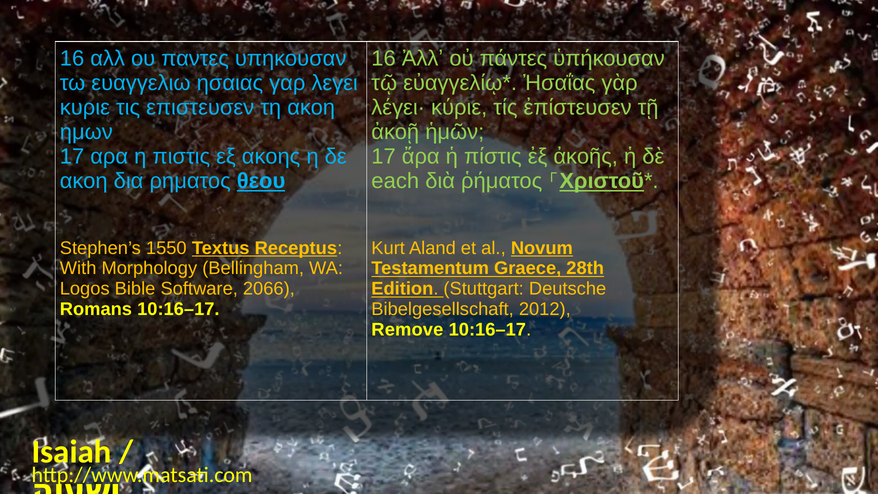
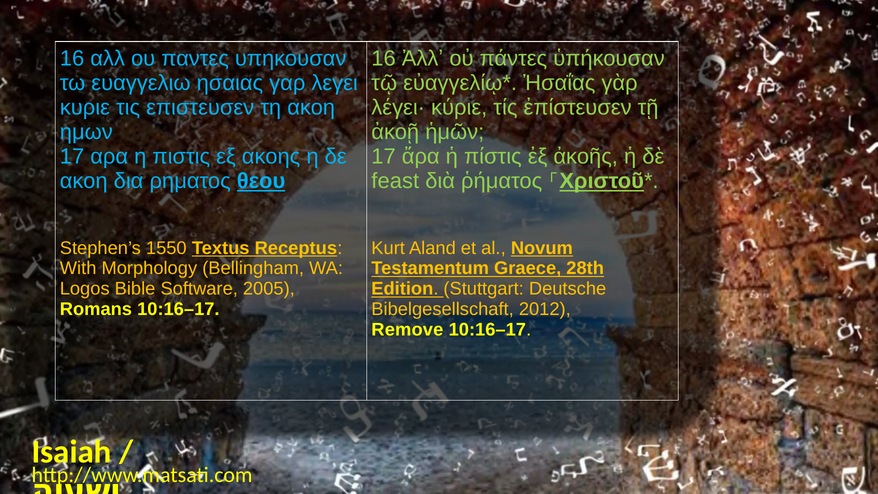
each: each -> feast (395, 181)
2066: 2066 -> 2005 (269, 289)
